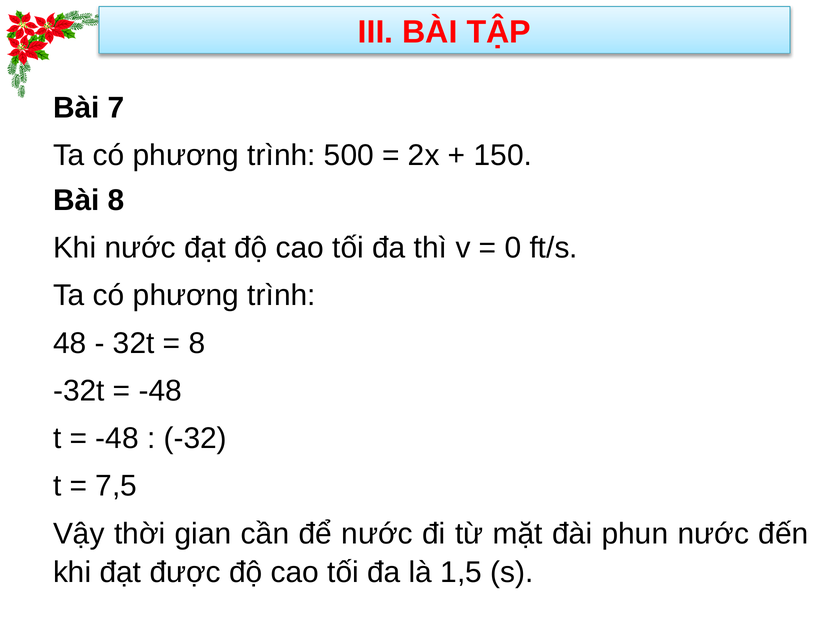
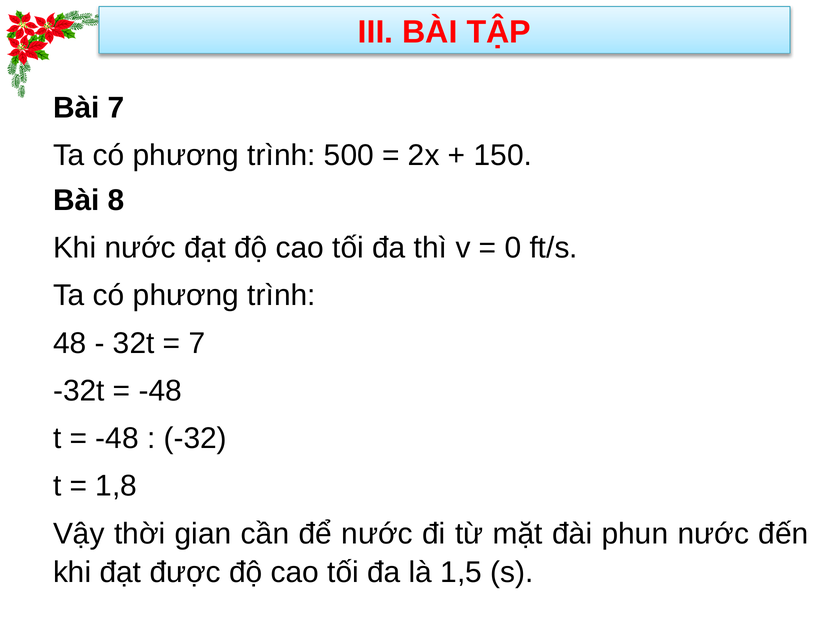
8: 8 -> 7 (197, 343)
7,5: 7,5 -> 1,8 (116, 486)
